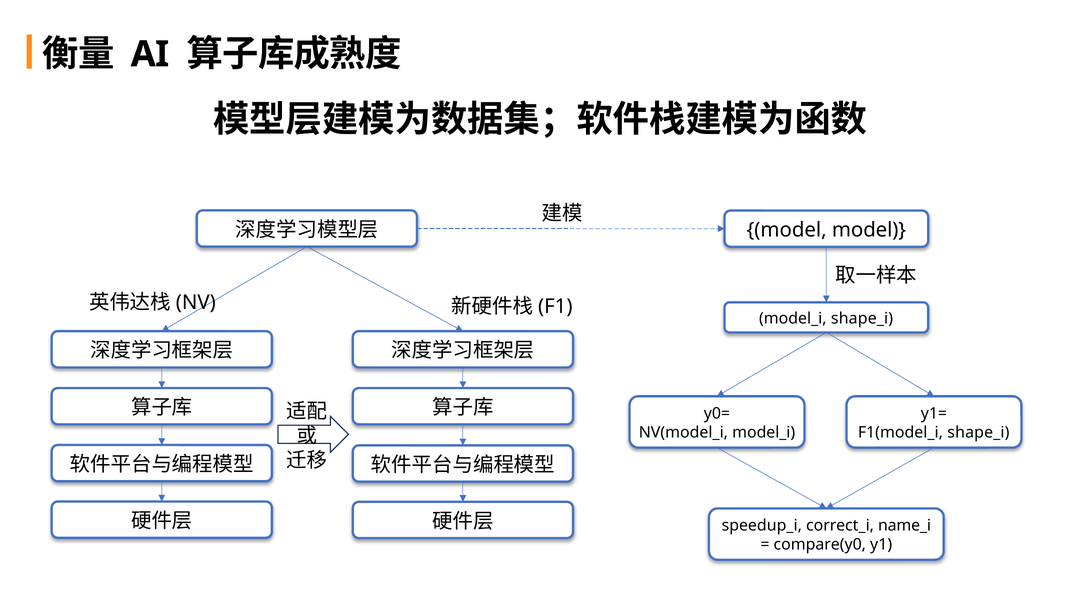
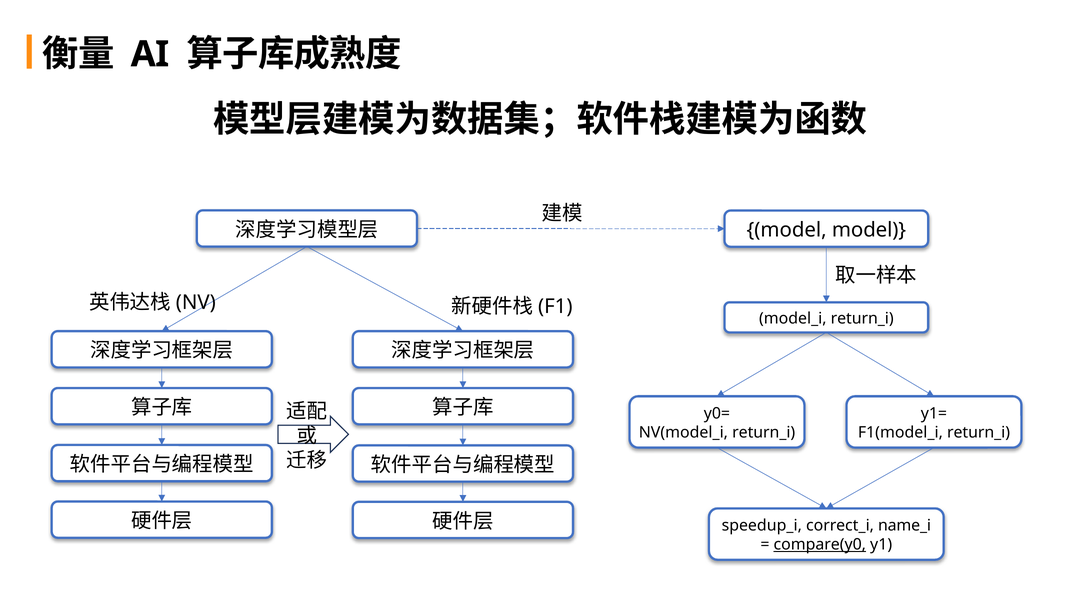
model_i shape_i: shape_i -> return_i (862, 318)
NV(model_i model_i: model_i -> return_i (764, 433)
F1(model_i shape_i: shape_i -> return_i (979, 433)
compare(y0 underline: none -> present (820, 545)
